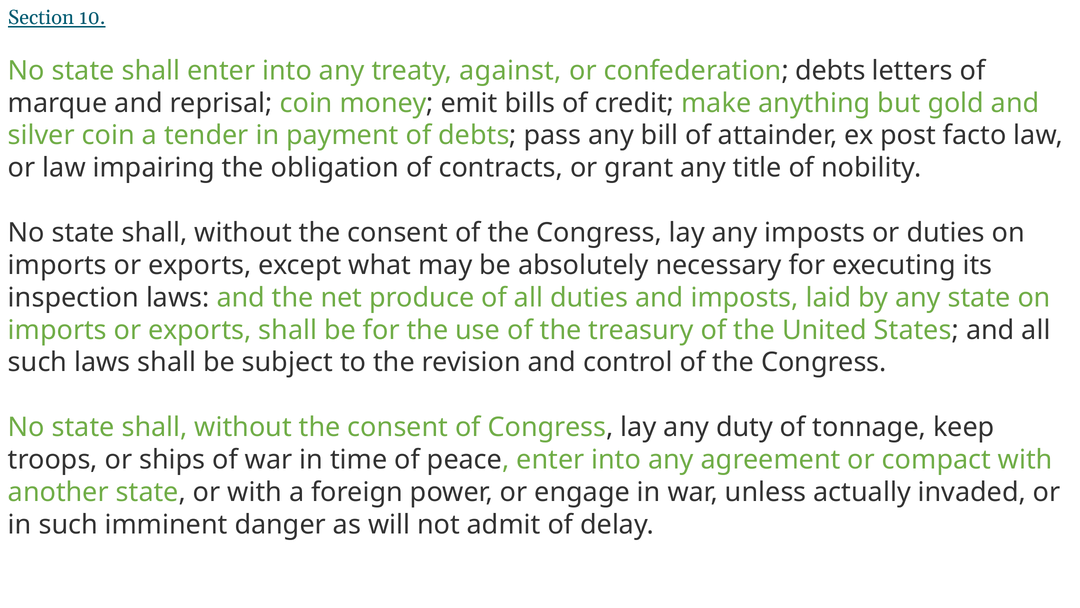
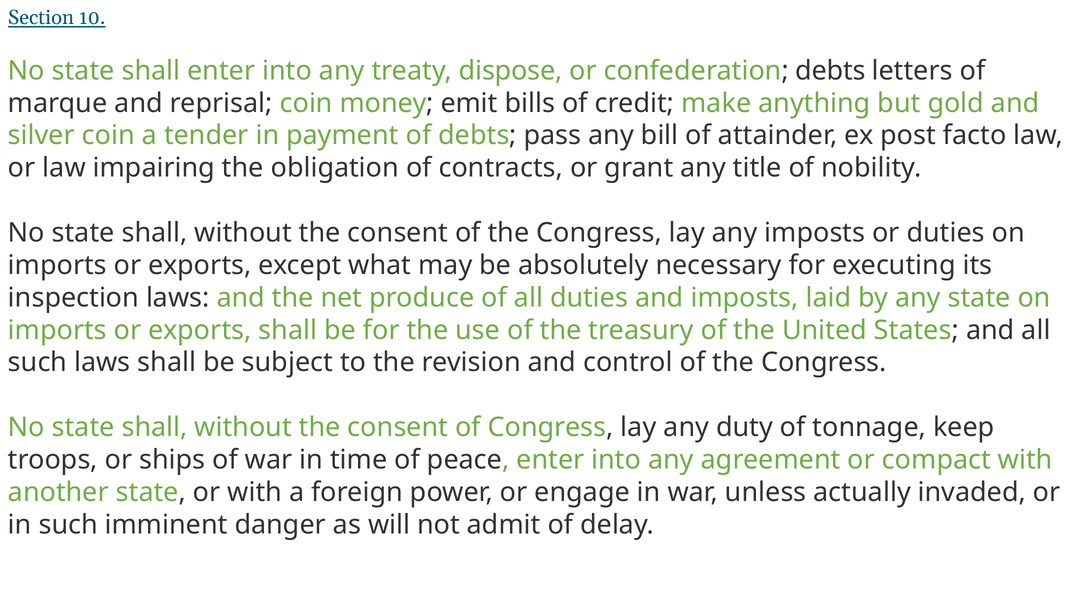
against: against -> dispose (511, 71)
